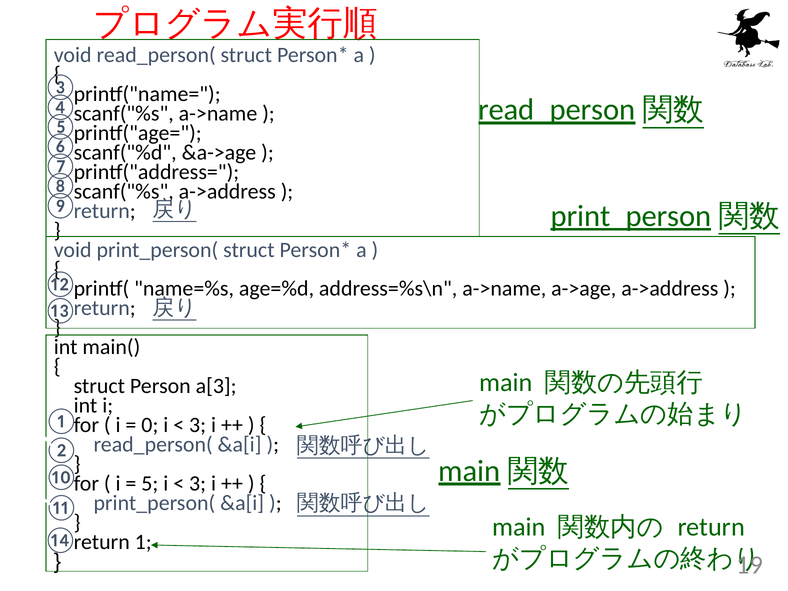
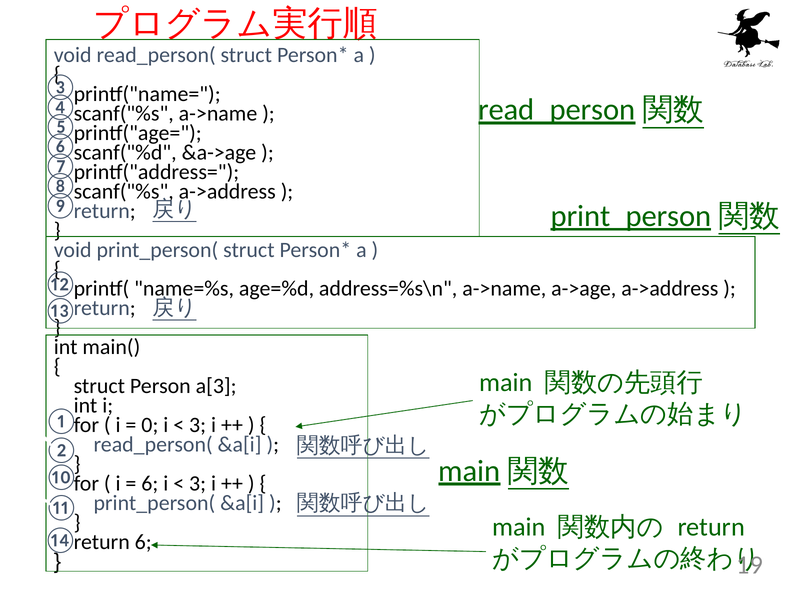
5: 5 -> 6 (150, 484)
return 1: 1 -> 6 (143, 542)
